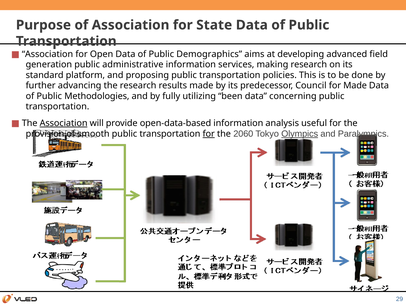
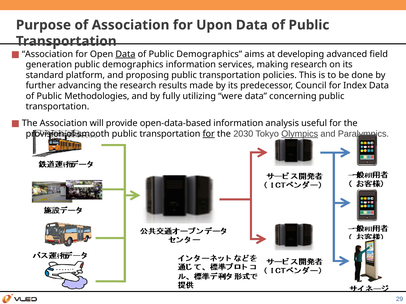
State: State -> Upon (214, 25)
Data underline: none -> present (125, 54)
generation public administrative: administrative -> demographics (133, 65)
for Made: Made -> Index (355, 86)
been: been -> were (230, 96)
Association underline: present -> none (64, 123)
2060: 2060 -> 2030 (243, 134)
